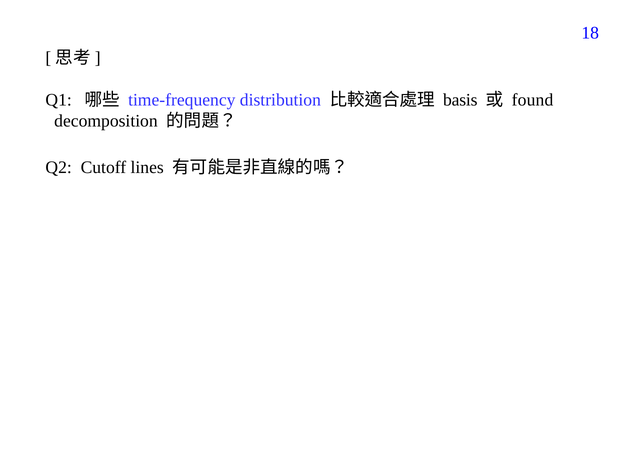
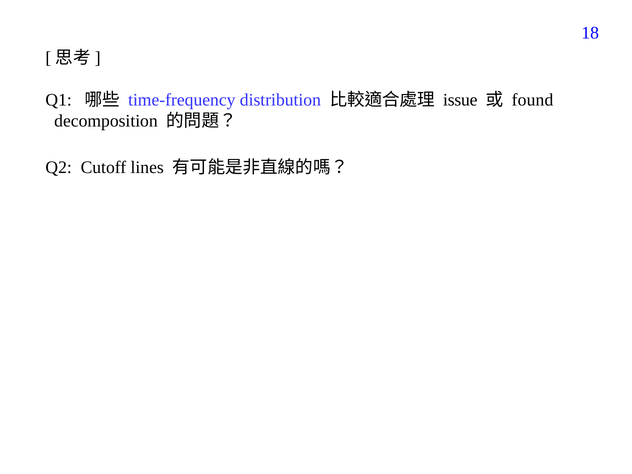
basis: basis -> issue (460, 100)
